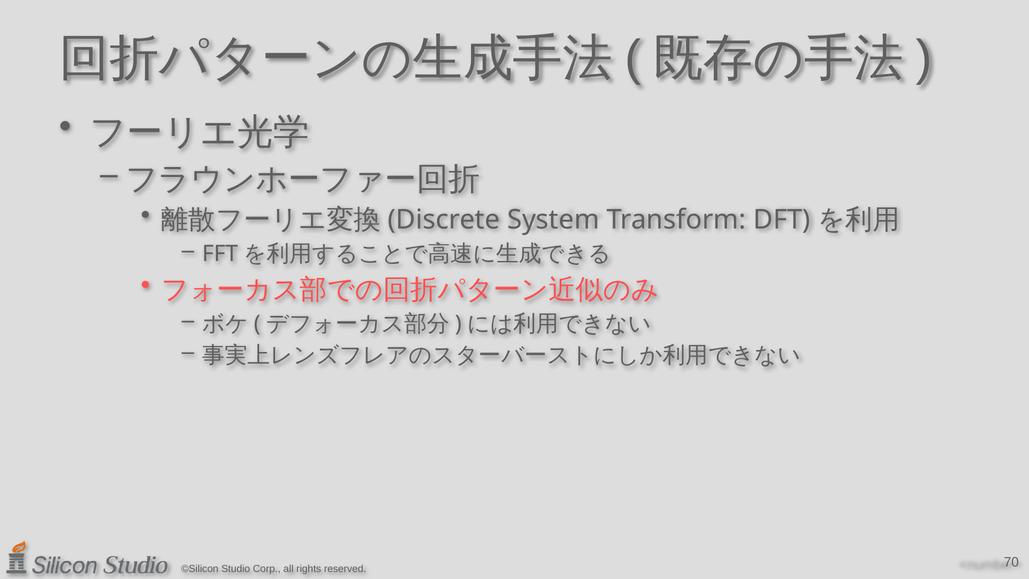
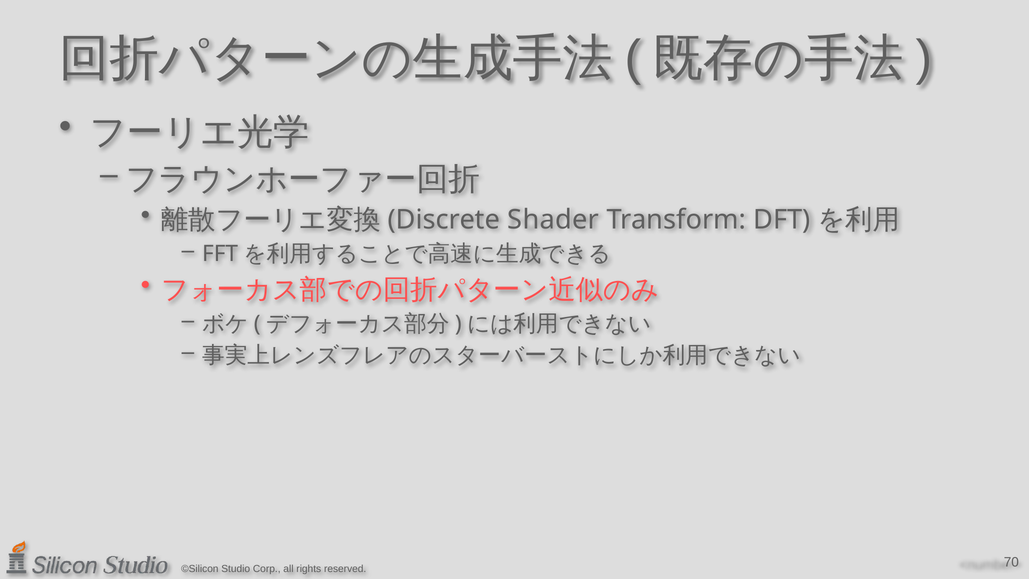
System: System -> Shader (553, 220)
